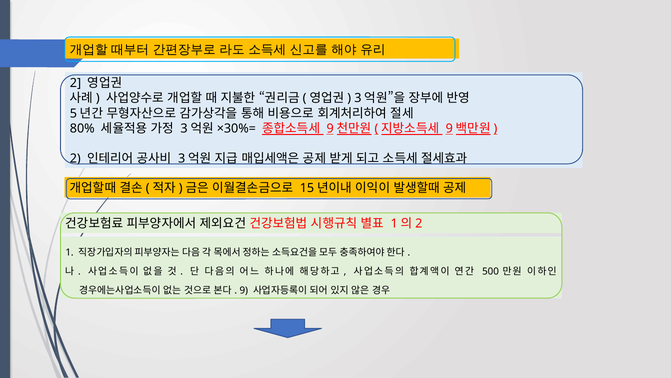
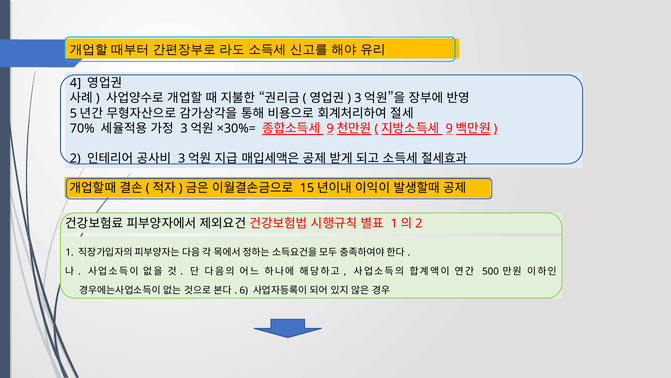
2: 2 -> 4 (75, 83)
80%: 80% -> 70% (82, 128)
9: 9 -> 6 (244, 290)
